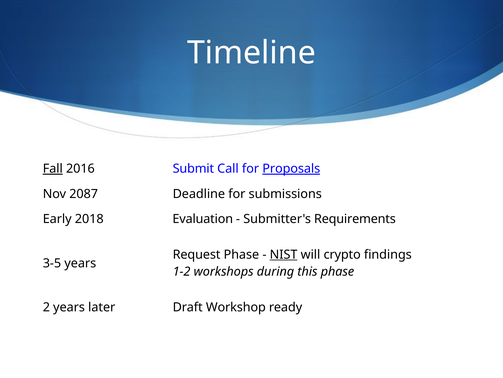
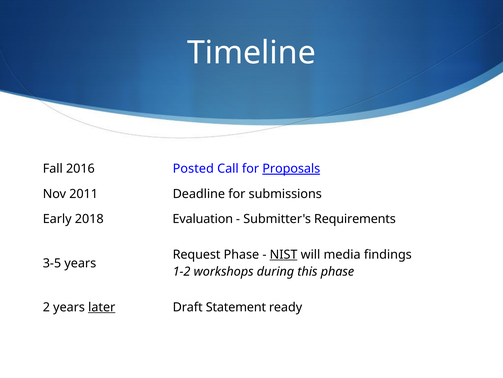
Fall underline: present -> none (53, 168)
Submit: Submit -> Posted (193, 168)
2087: 2087 -> 2011 (84, 194)
crypto: crypto -> media (342, 254)
later underline: none -> present (102, 307)
Workshop: Workshop -> Statement (236, 307)
